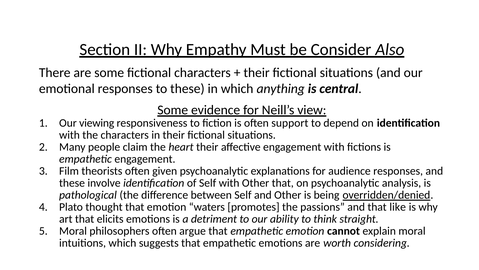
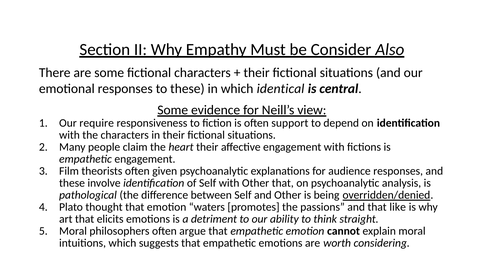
anything: anything -> identical (281, 89)
viewing: viewing -> require (97, 123)
